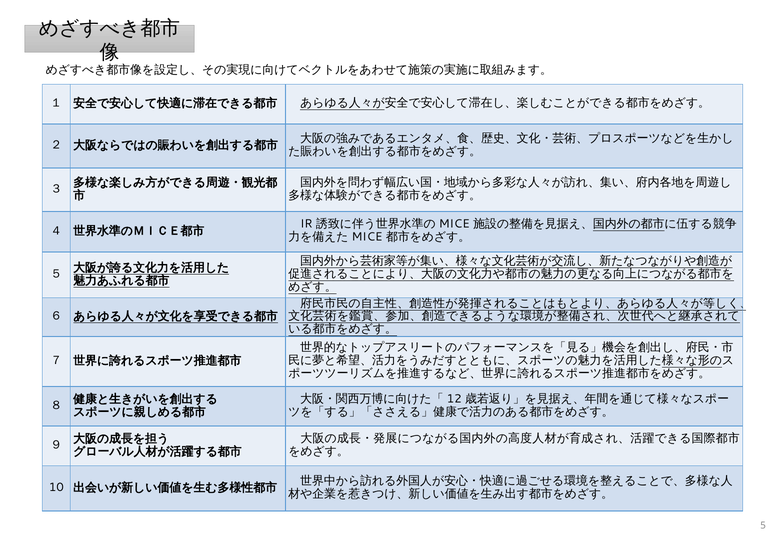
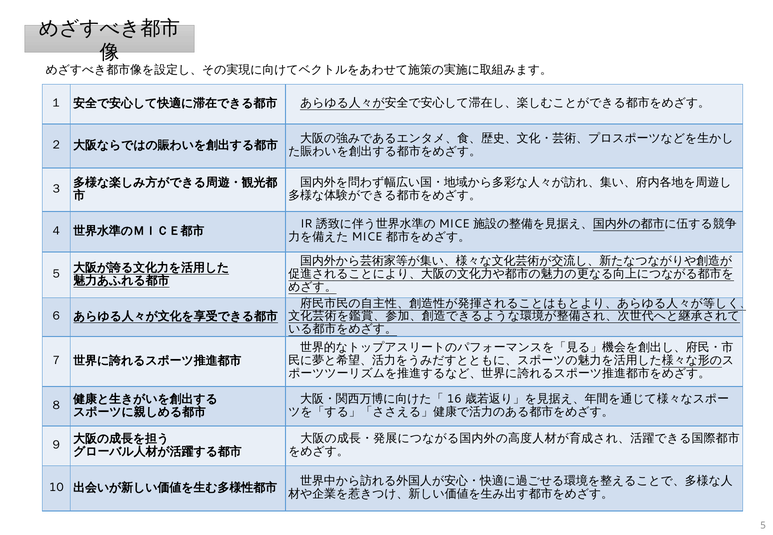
12: 12 -> 16 (454, 399)
